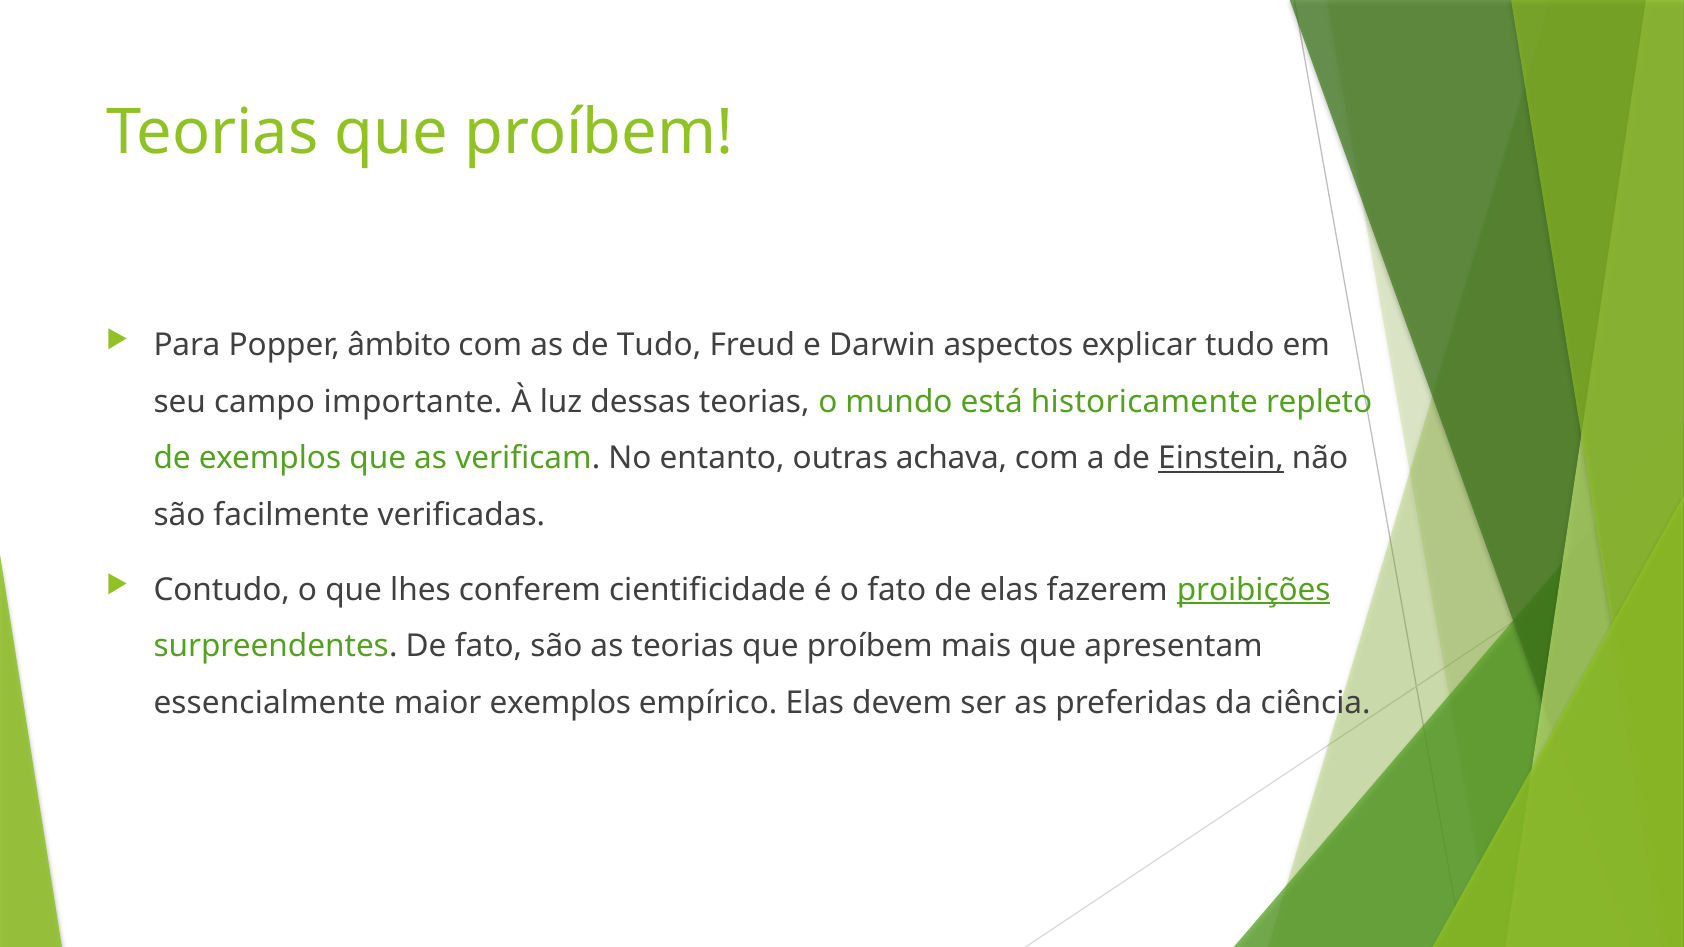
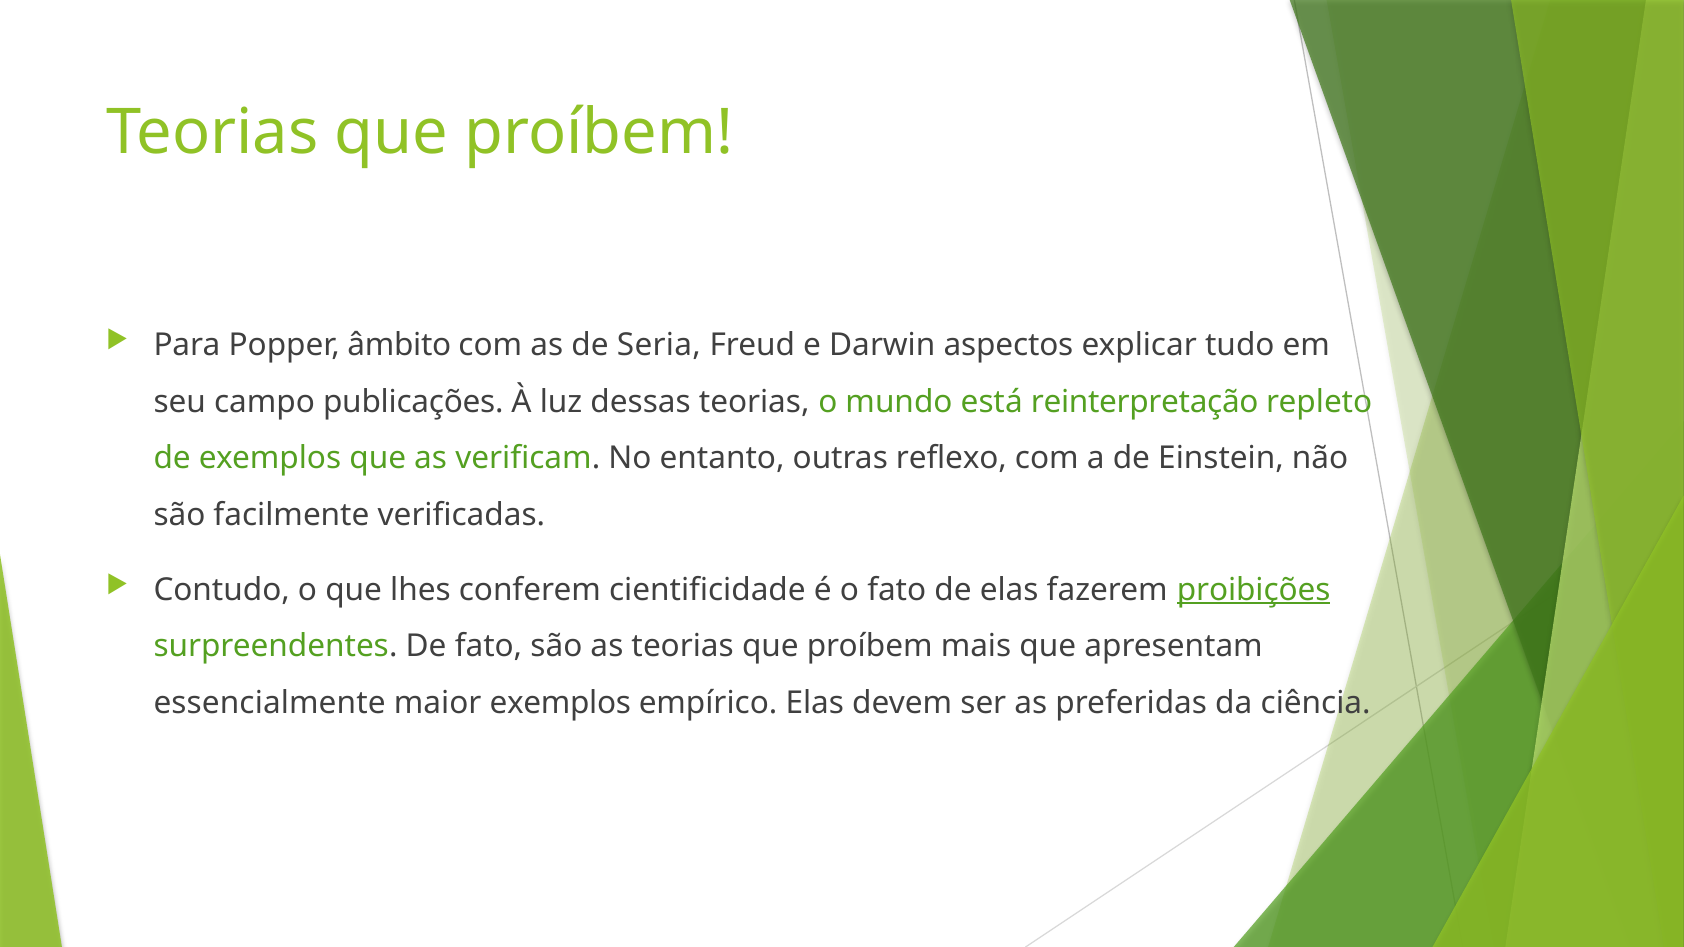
de Tudo: Tudo -> Seria (659, 345)
importante: importante -> publicações (413, 402)
historicamente: historicamente -> reinterpretação (1145, 402)
achava: achava -> reflexo (951, 459)
Einstein underline: present -> none (1221, 459)
